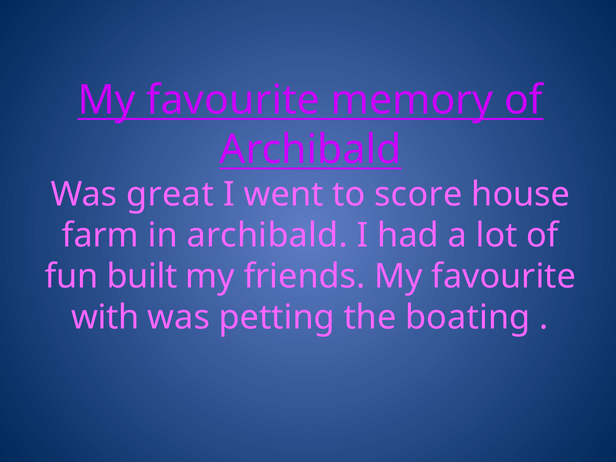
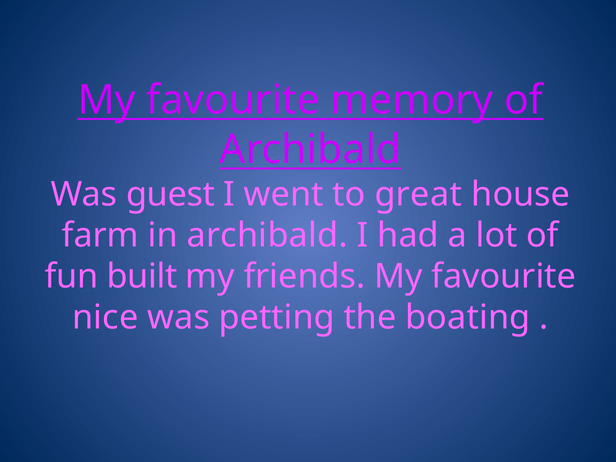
great: great -> guest (171, 194)
score: score -> great (418, 194)
with: with -> nice (105, 318)
